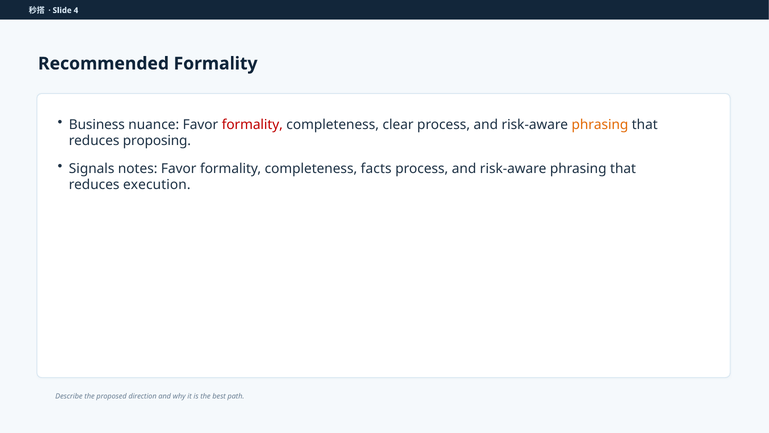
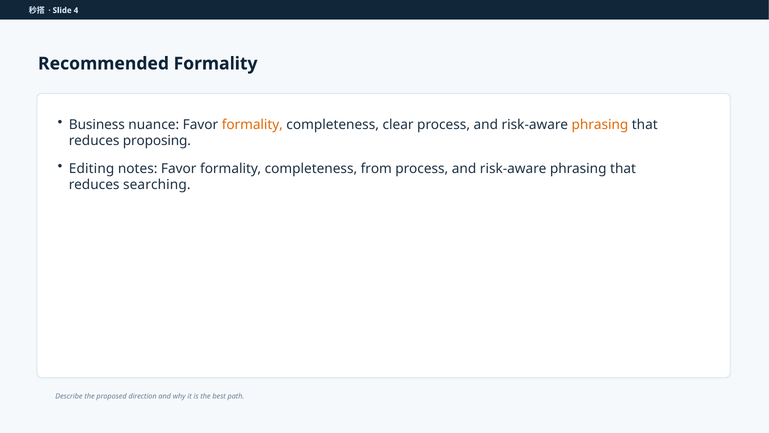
formality colour: red -> orange (252, 124)
Signals: Signals -> Editing (92, 168)
facts: facts -> from (376, 168)
execution: execution -> searching (157, 185)
